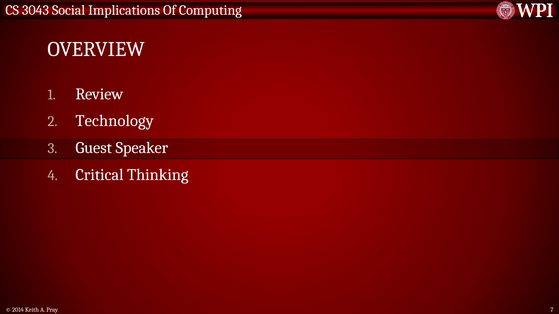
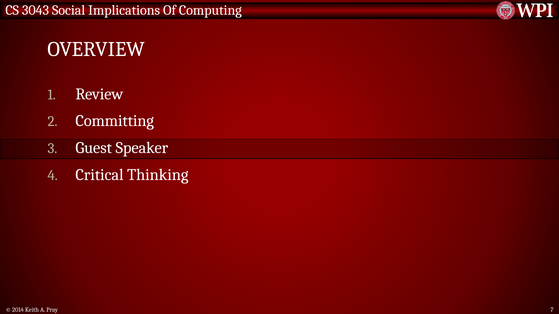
Technology: Technology -> Committing (115, 121)
